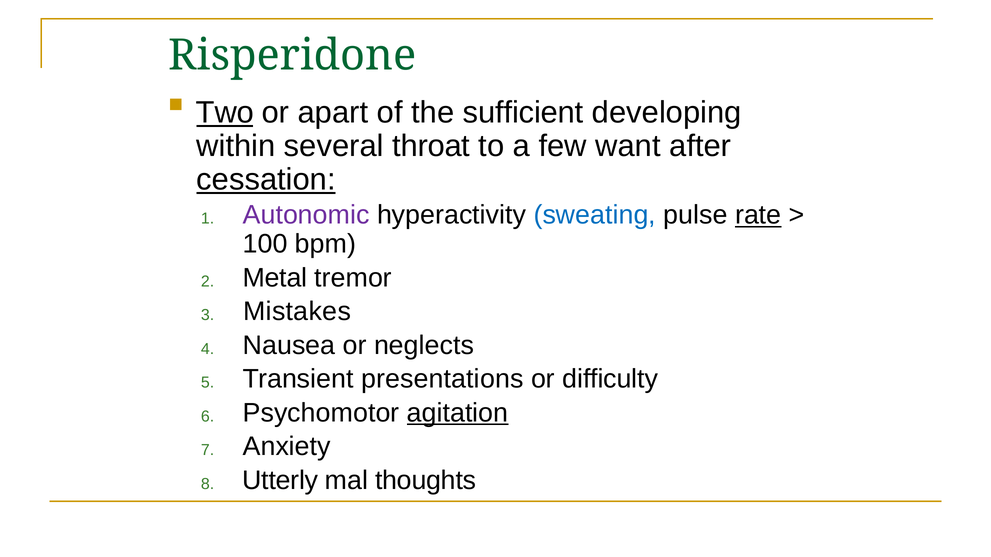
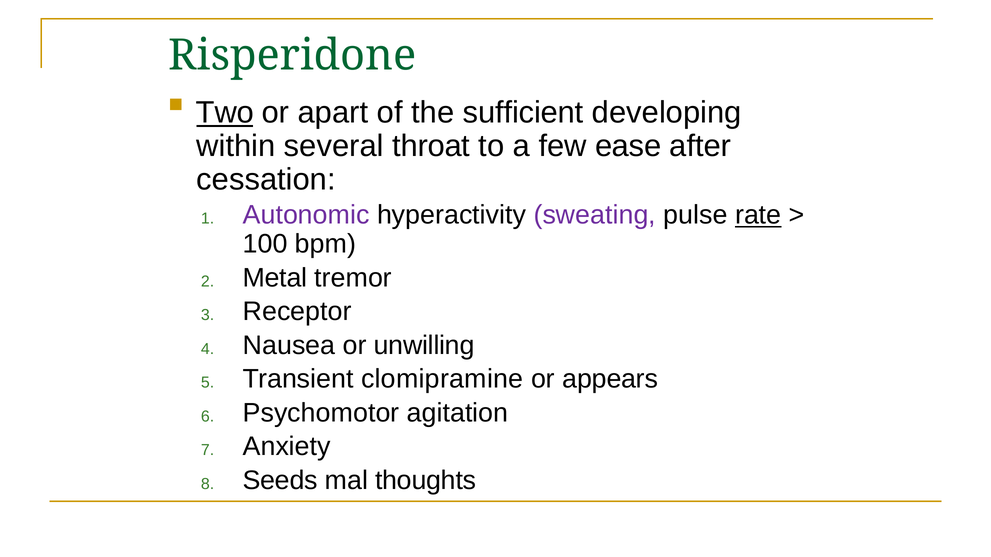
want: want -> ease (628, 146)
cessation underline: present -> none (266, 180)
sweating colour: blue -> purple (595, 215)
Mistakes: Mistakes -> Receptor (297, 312)
neglects: neglects -> unwilling (424, 345)
presentations: presentations -> clomipramine (442, 379)
difficulty: difficulty -> appears (610, 379)
agitation underline: present -> none (458, 413)
Utterly: Utterly -> Seeds (280, 481)
